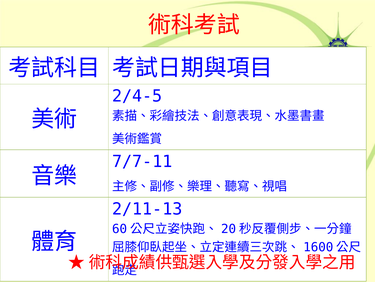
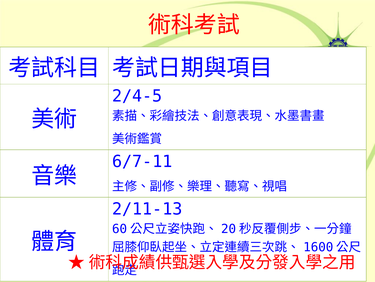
7/7-11: 7/7-11 -> 6/7-11 (142, 161)
